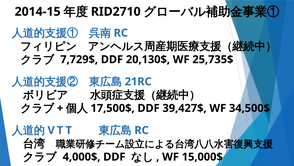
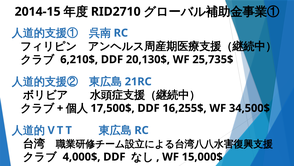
7,729$: 7,729$ -> 6,210$ (79, 59)
39,427$: 39,427$ -> 16,255$ (185, 108)
